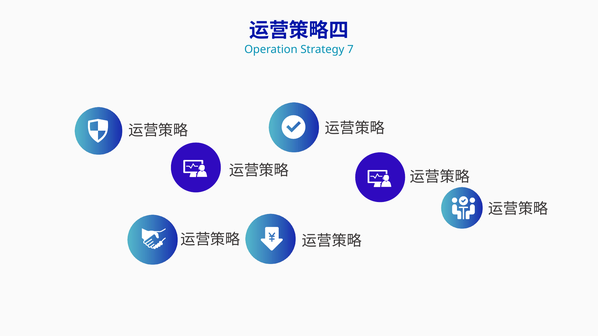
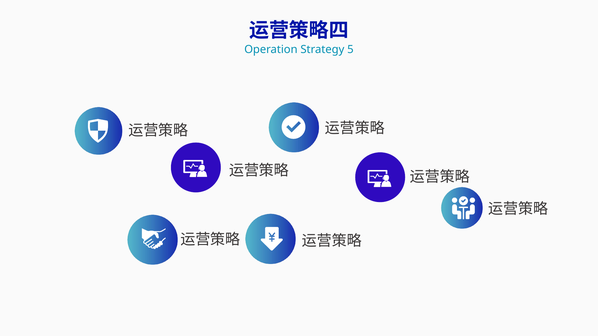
7: 7 -> 5 (350, 49)
